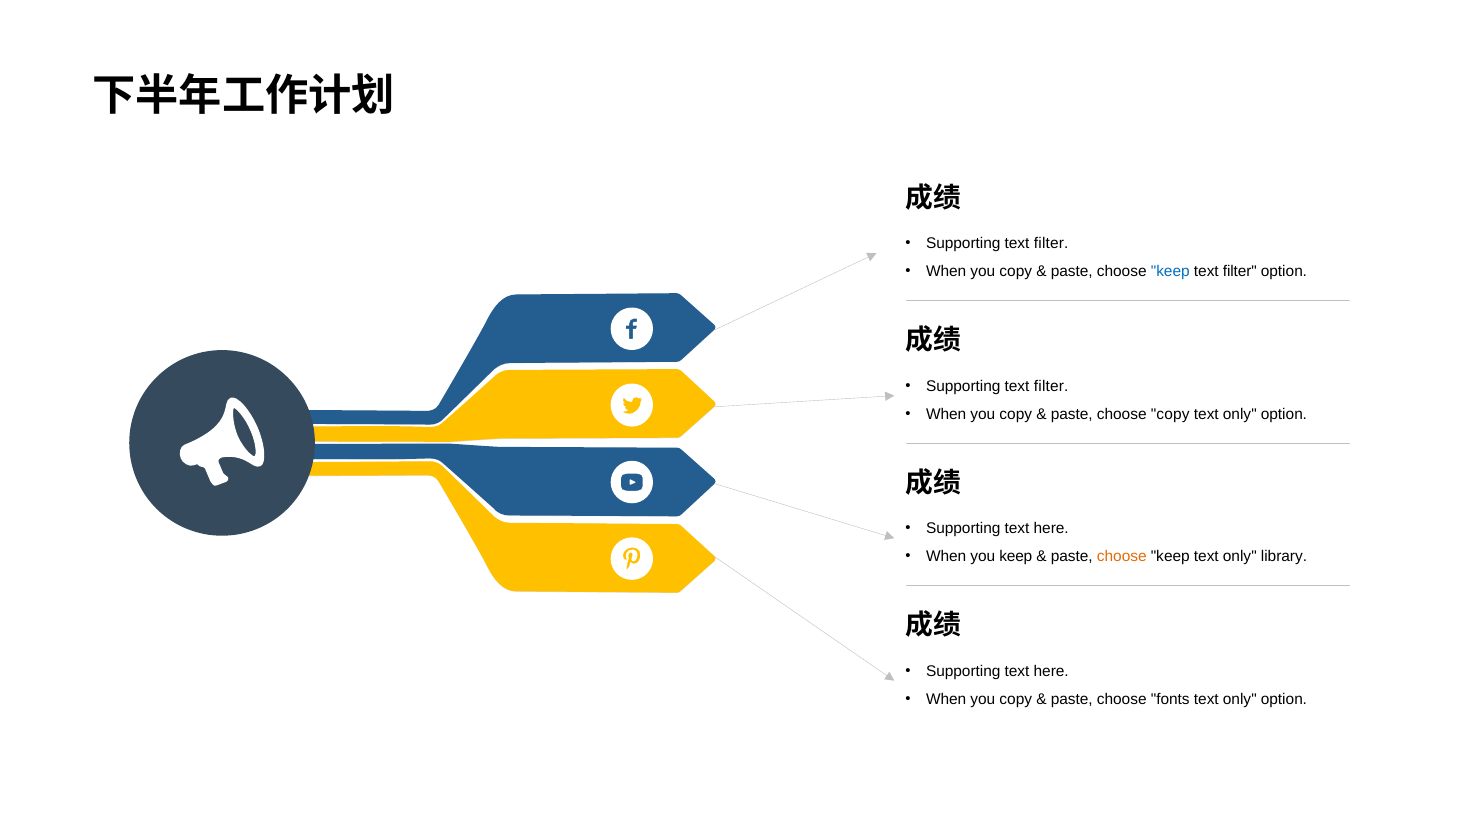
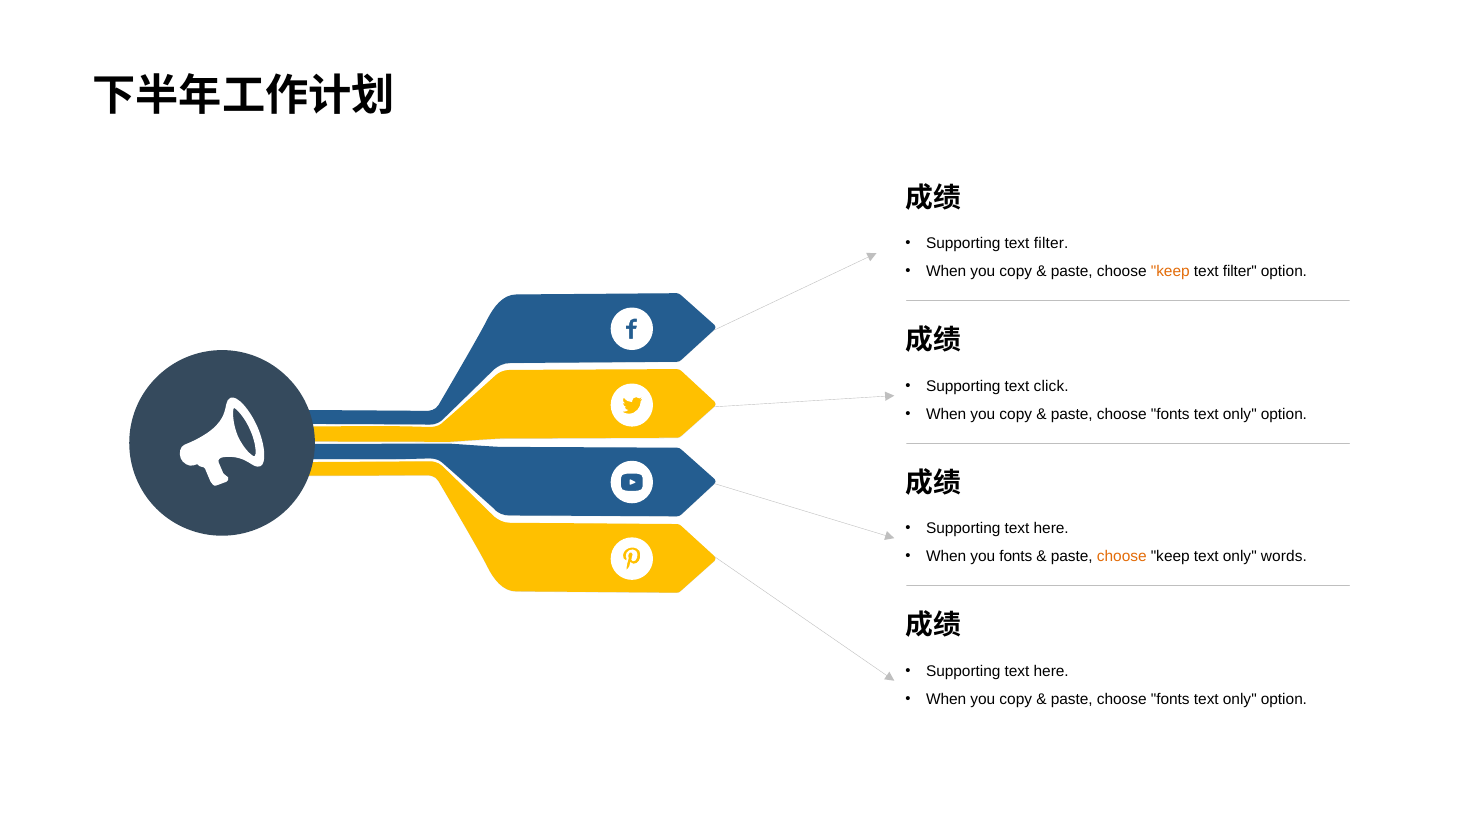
keep colour: blue -> orange (1170, 271)
filter: filter -> click (1051, 386)
copy: copy -> fonts (1170, 414)
you keep: keep -> fonts (1016, 556)
library: library -> words (1284, 556)
